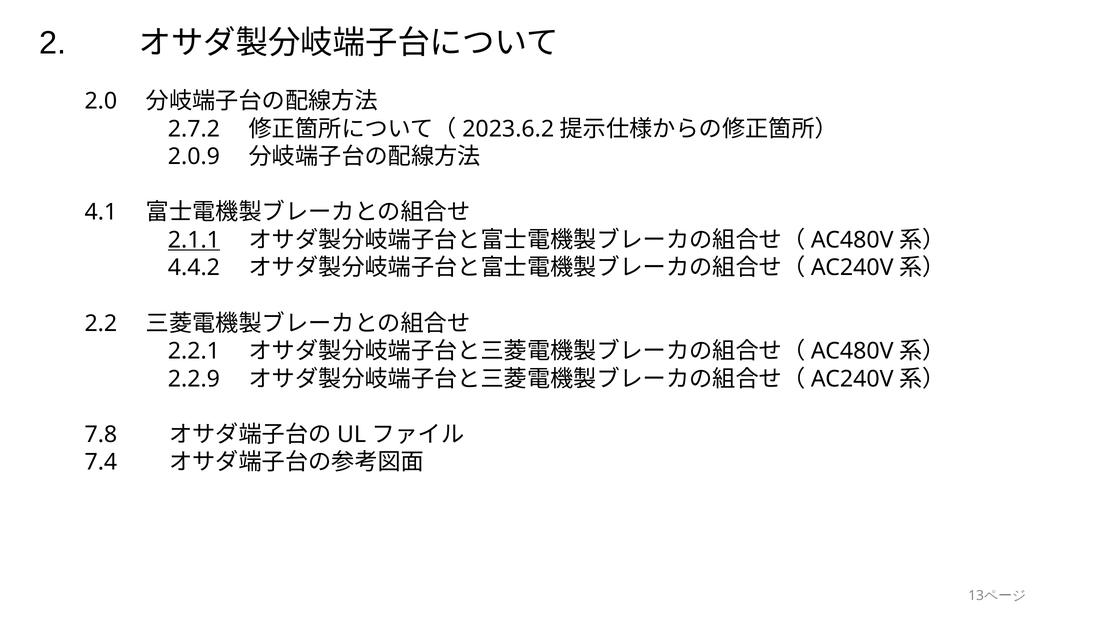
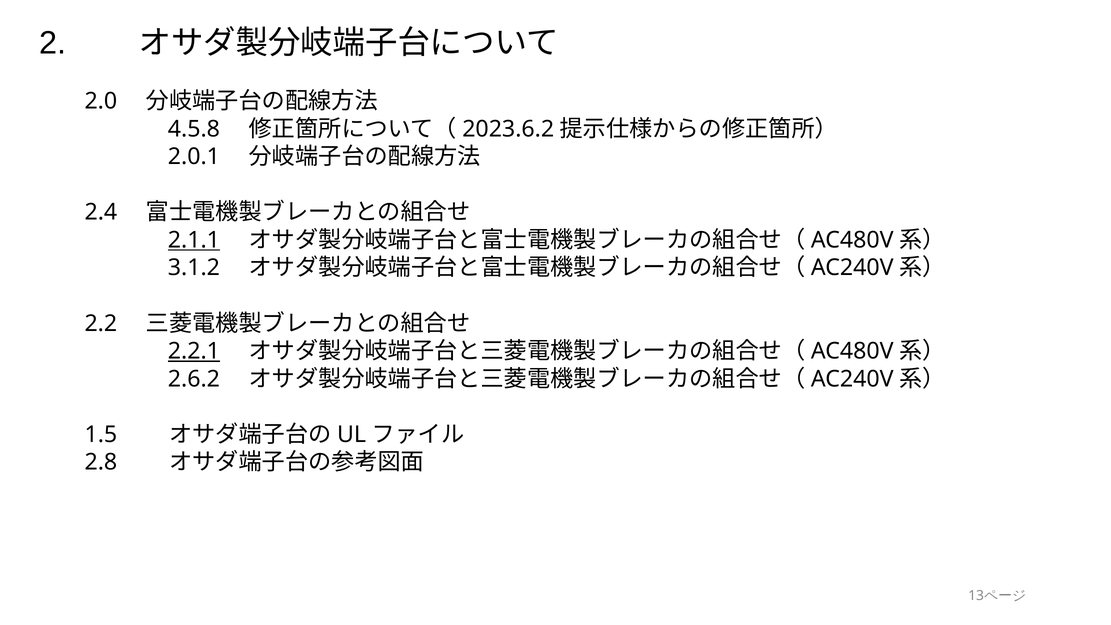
2.7.2: 2.7.2 -> 4.5.8 (194, 129)
2.0.9: 2.0.9 -> 2.0.1 (194, 157)
4.1: 4.1 -> 2.4 (101, 212)
4.4.2: 4.4.2 -> 3.1.2 (194, 268)
2.2.1 underline: none -> present (194, 351)
2.2.9: 2.2.9 -> 2.6.2 (194, 379)
7.8: 7.8 -> 1.5 (101, 435)
7.4: 7.4 -> 2.8 (101, 462)
